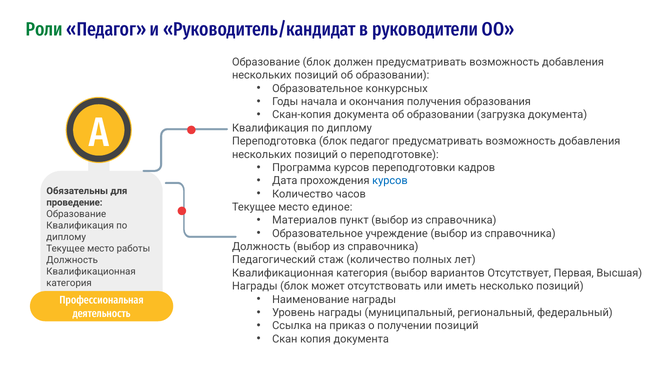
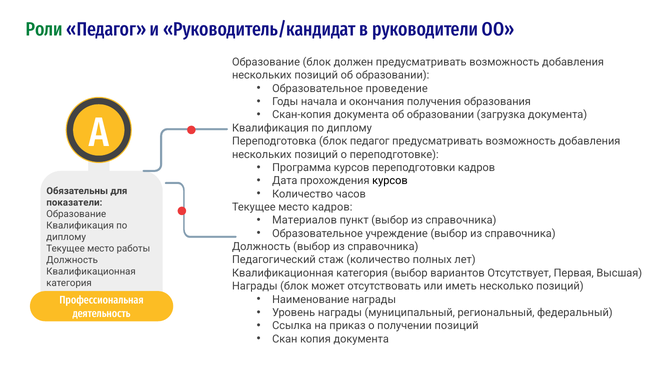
конкурсных: конкурсных -> проведение (397, 88)
курсов colour: blue -> black (390, 181)
проведение: проведение -> показатели (74, 202)
место единое: единое -> кадров (332, 207)
